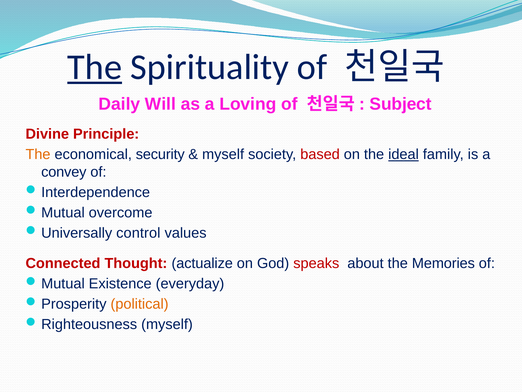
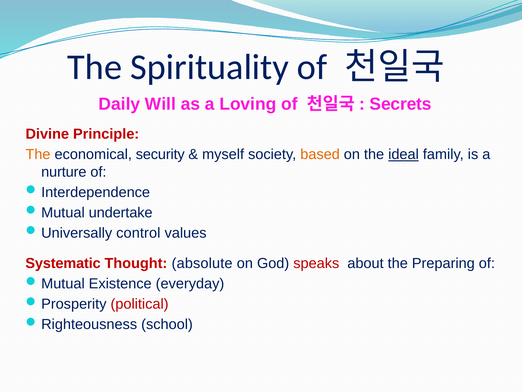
The underline: present -> none (95, 67)
Subject: Subject -> Secrets (401, 104)
based colour: red -> orange (320, 154)
convey: convey -> nurture (64, 172)
overcome: overcome -> undertake (121, 212)
Connected: Connected -> Systematic (63, 263)
actualize: actualize -> absolute (202, 263)
Memories: Memories -> Preparing (443, 263)
political colour: orange -> red (140, 304)
myself: myself -> school (167, 324)
